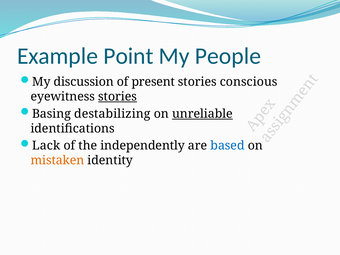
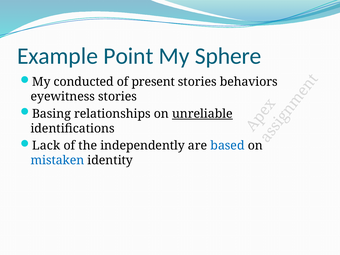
People: People -> Sphere (228, 56)
discussion: discussion -> conducted (84, 82)
conscious: conscious -> behaviors (249, 82)
stories underline: present -> none (118, 97)
destabilizing: destabilizing -> relationships (112, 114)
mistaken colour: orange -> blue (57, 160)
